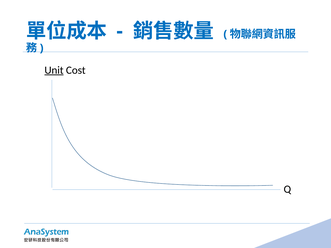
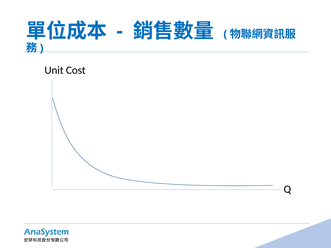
Unit underline: present -> none (54, 70)
